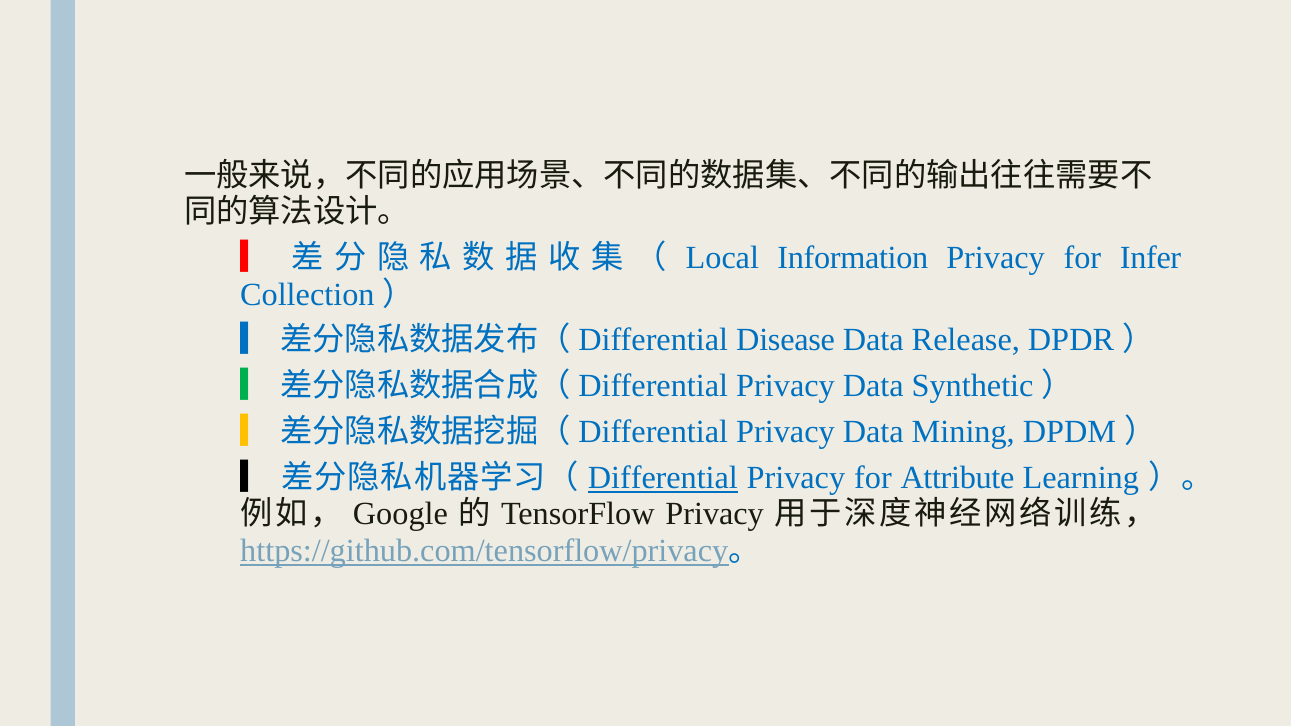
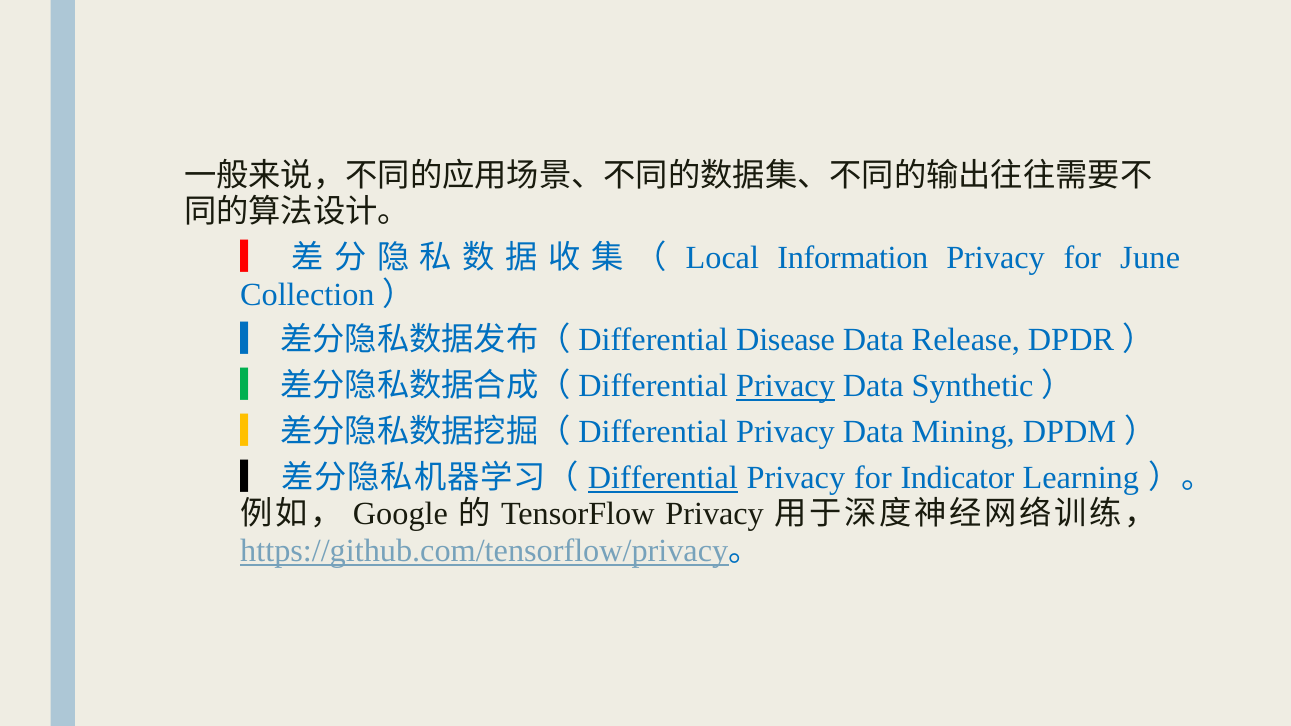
Infer: Infer -> June (1150, 258)
Privacy underline: none -> present (785, 386)
Attribute: Attribute -> Indicator (957, 478)
